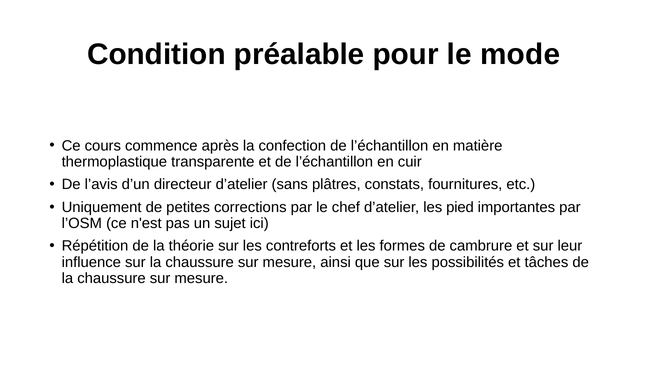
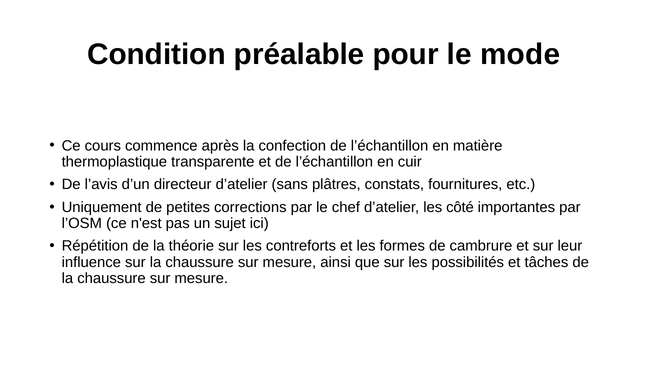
pied: pied -> côté (460, 207)
